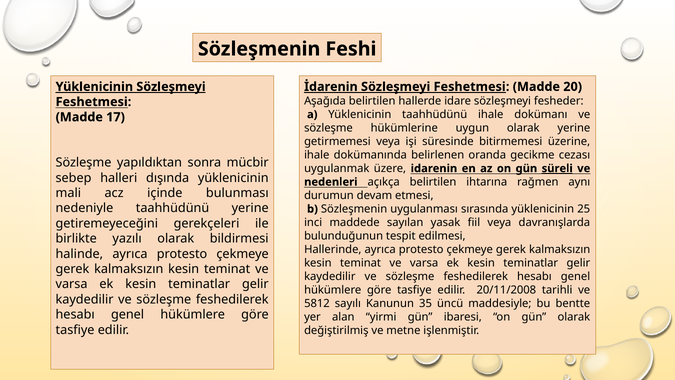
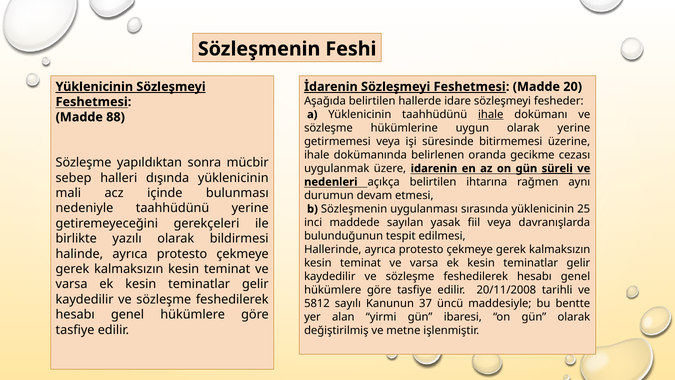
ihale underline: none -> present (491, 114)
17: 17 -> 88 (116, 117)
35: 35 -> 37 (426, 303)
